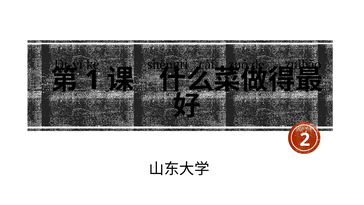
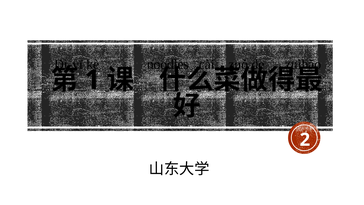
shēngrì: shēngrì -> noodles (168, 64)
